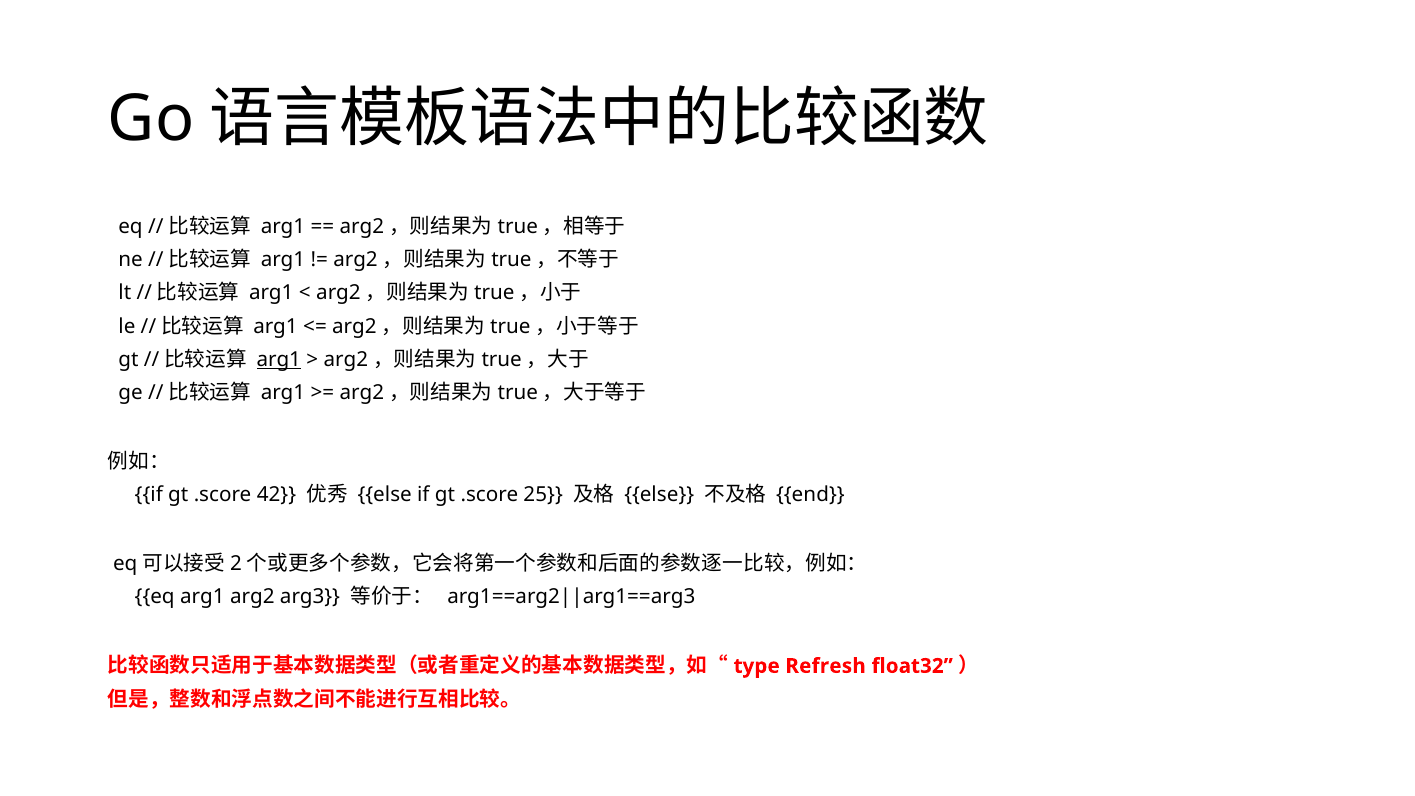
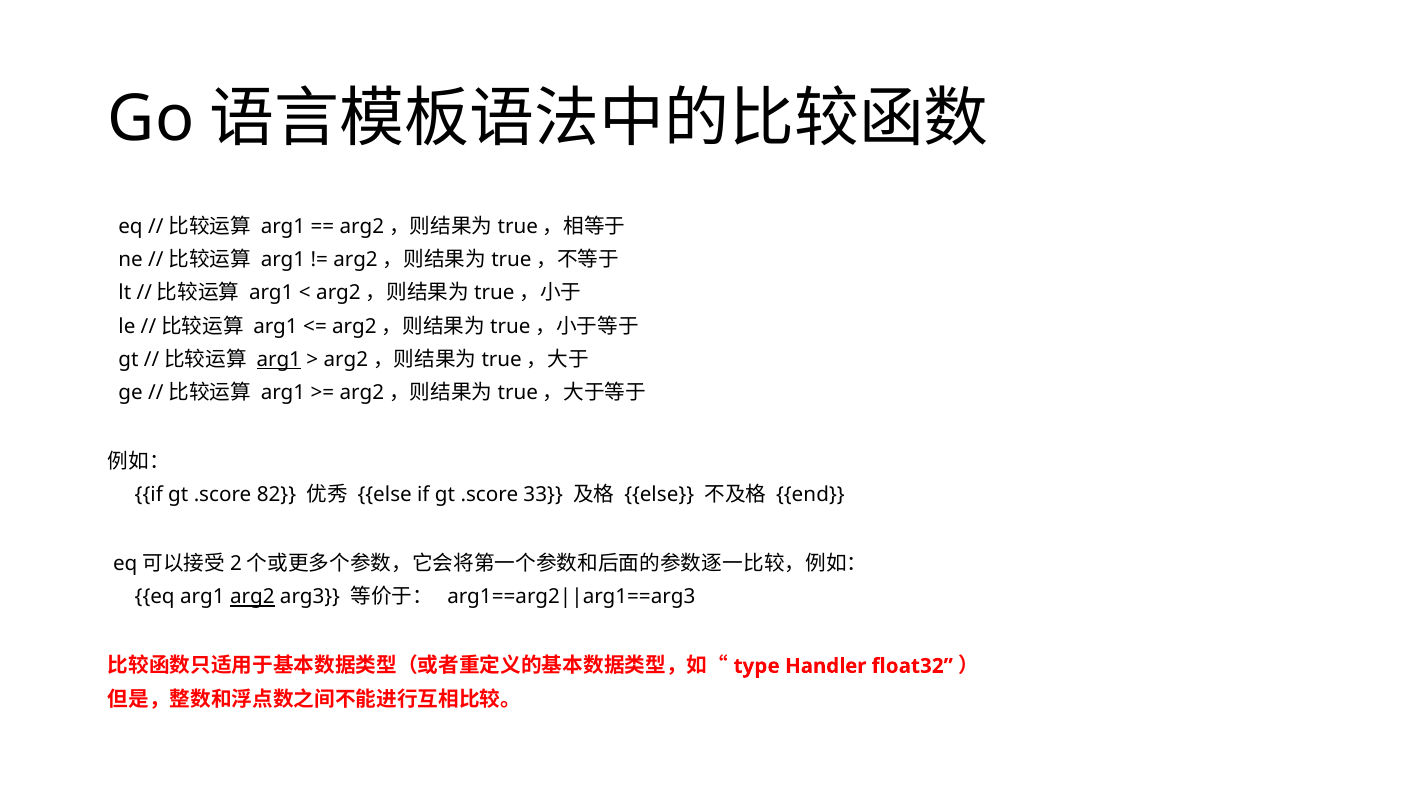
42: 42 -> 82 (276, 495)
25: 25 -> 33 (543, 495)
arg2 underline: none -> present (252, 597)
Refresh: Refresh -> Handler (826, 666)
